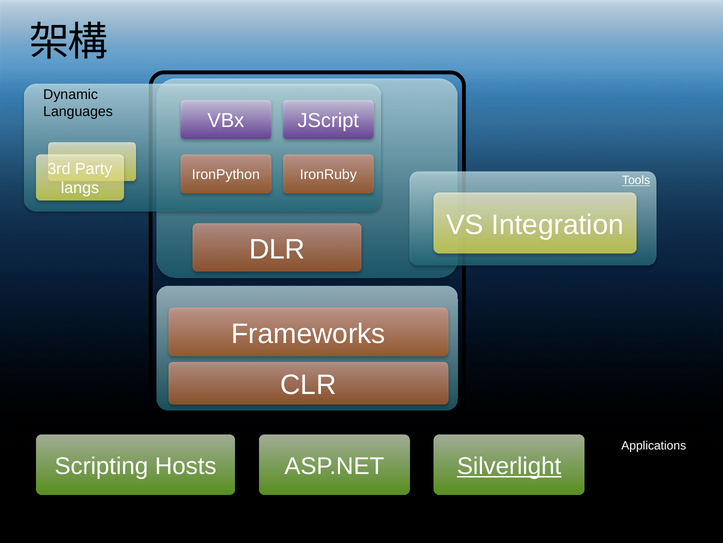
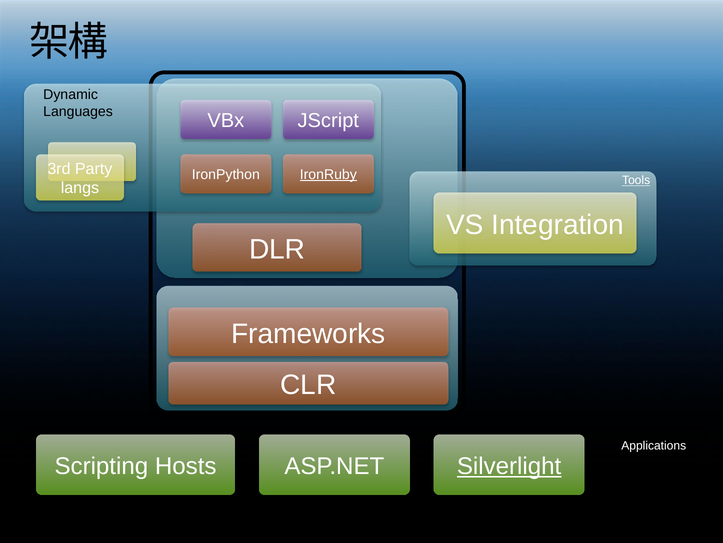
IronRuby underline: none -> present (328, 174)
